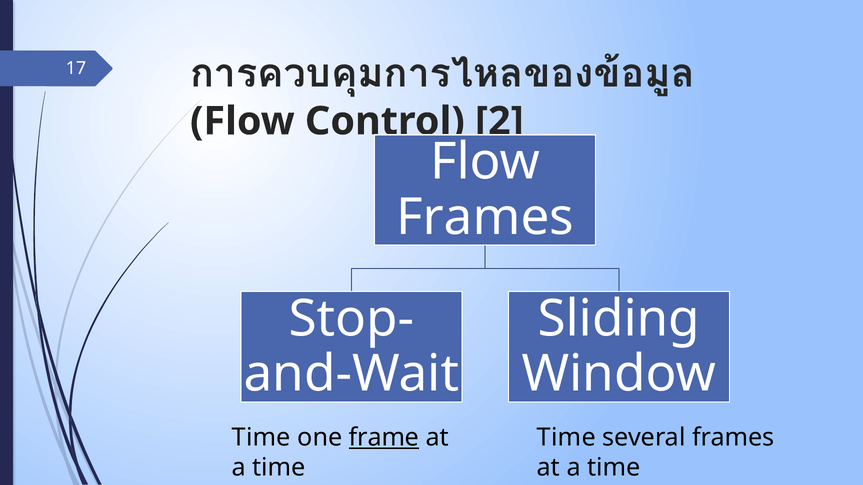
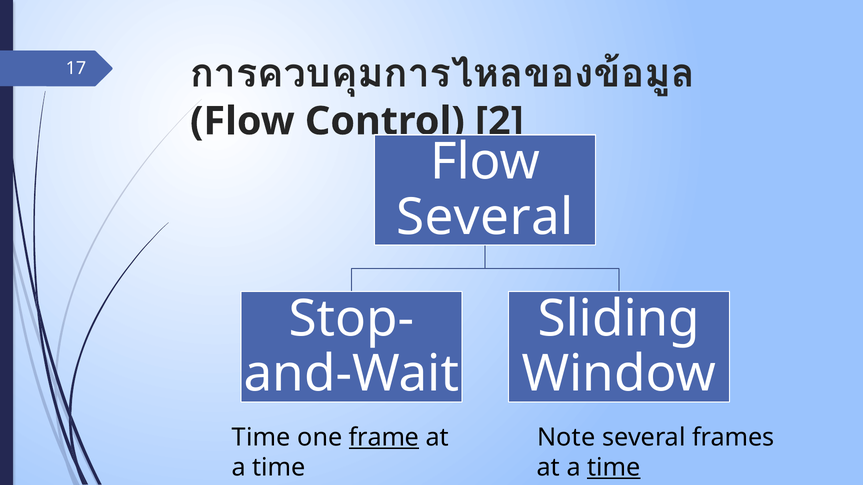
Frames: Frames -> Several (485, 217)
Time: Time -> Note (566, 438)
time underline: none -> present (614, 468)
